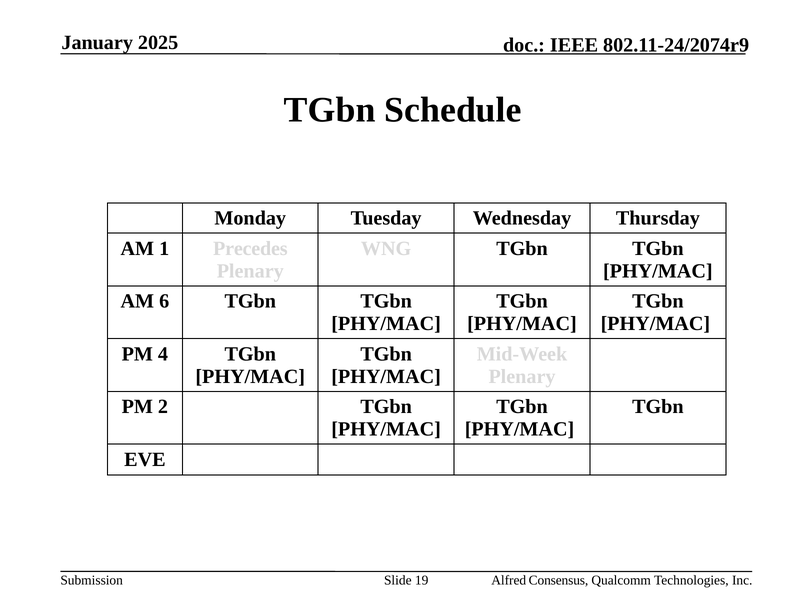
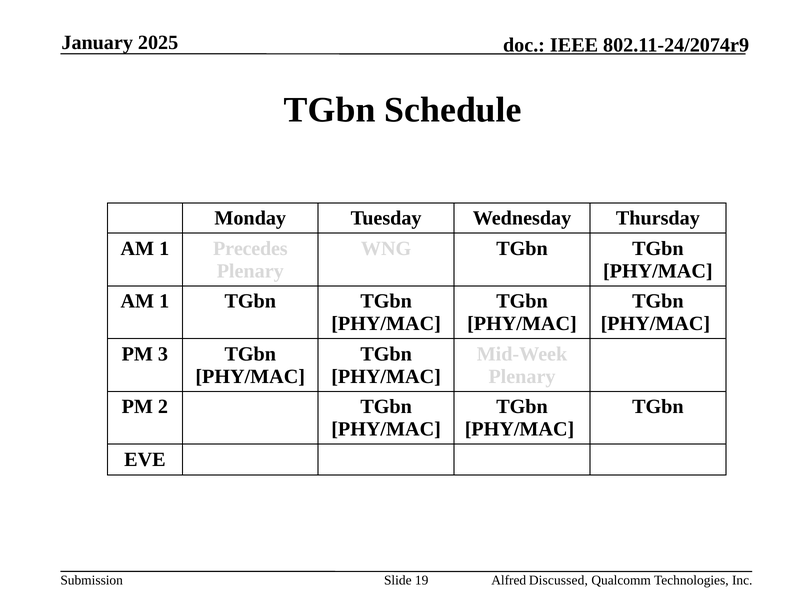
6: 6 -> 1 (164, 301)
4: 4 -> 3 (163, 354)
Consensus: Consensus -> Discussed (558, 580)
